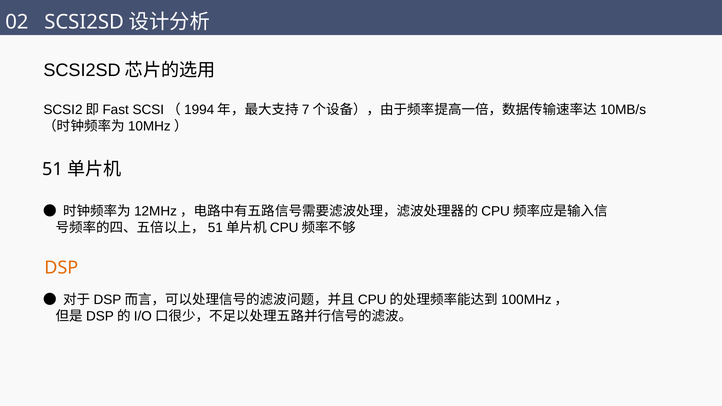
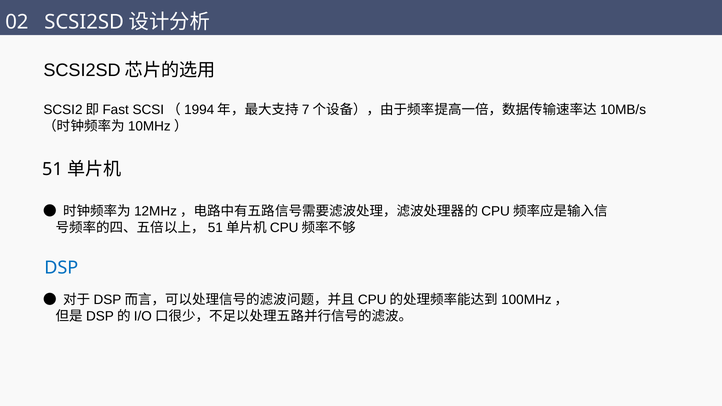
DSP colour: orange -> blue (61, 268)
